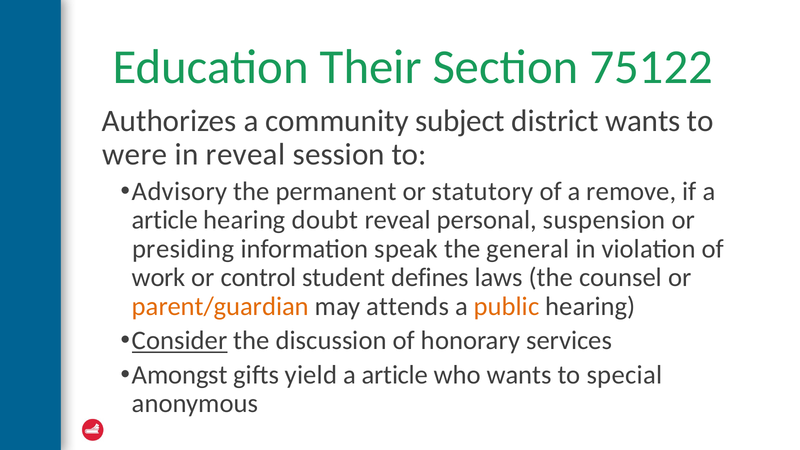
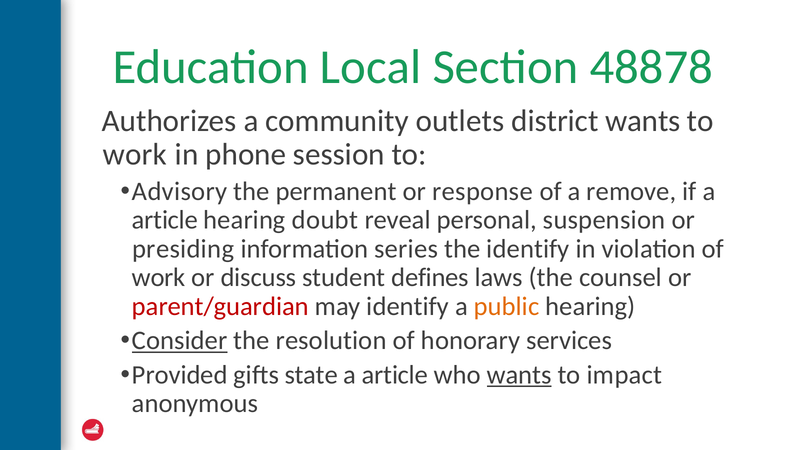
Their: Their -> Local (371, 67)
75122: 75122 -> 48878 (651, 67)
subject: subject -> outlets (460, 121)
were: were -> work (135, 155)
in reveal: reveal -> phone (246, 155)
statutory: statutory -> response (483, 191)
speak: speak -> series (406, 249)
the general: general -> identify (528, 249)
control: control -> discuss (258, 278)
parent/guardian colour: orange -> red (220, 306)
may attends: attends -> identify (408, 306)
discussion: discussion -> resolution (331, 341)
Amongst: Amongst -> Provided (180, 375)
yield: yield -> state (311, 375)
wants underline: none -> present (519, 375)
special: special -> impact (624, 375)
